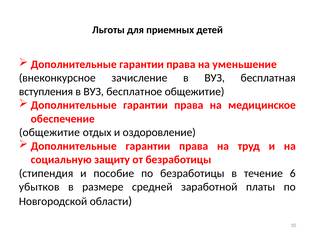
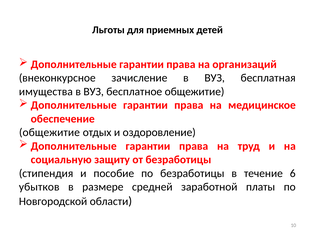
уменьшение: уменьшение -> организаций (245, 64)
вступления: вступления -> имущества (46, 92)
